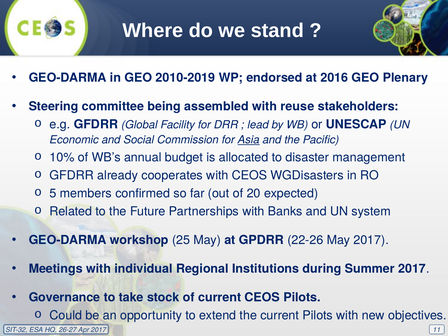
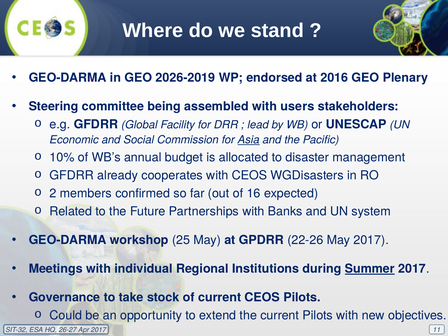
2010-2019: 2010-2019 -> 2026-2019 (185, 78)
reuse: reuse -> users (297, 106)
5: 5 -> 2 (53, 193)
20: 20 -> 16 (254, 193)
Summer underline: none -> present (370, 269)
